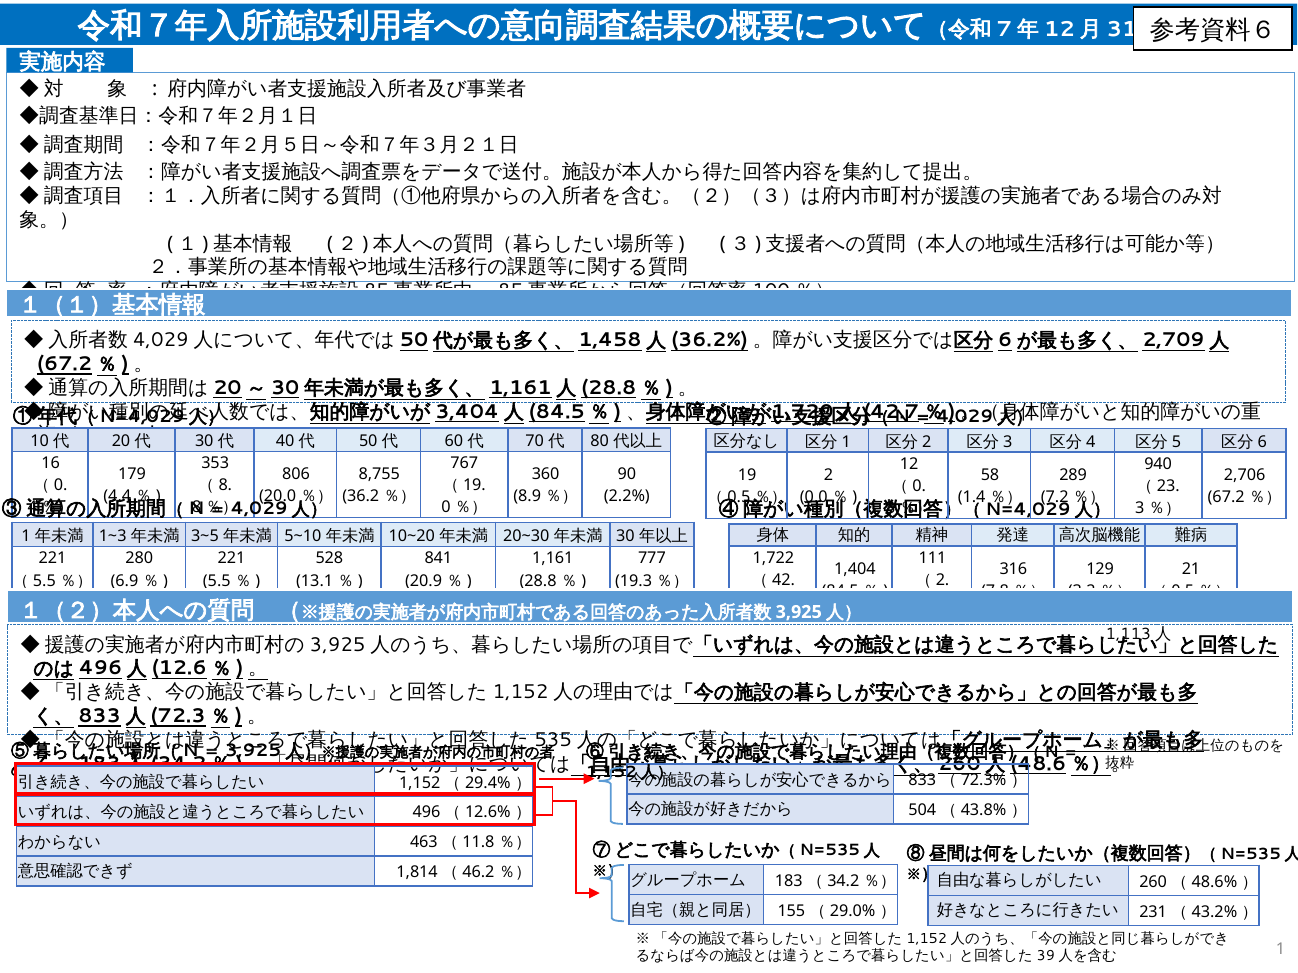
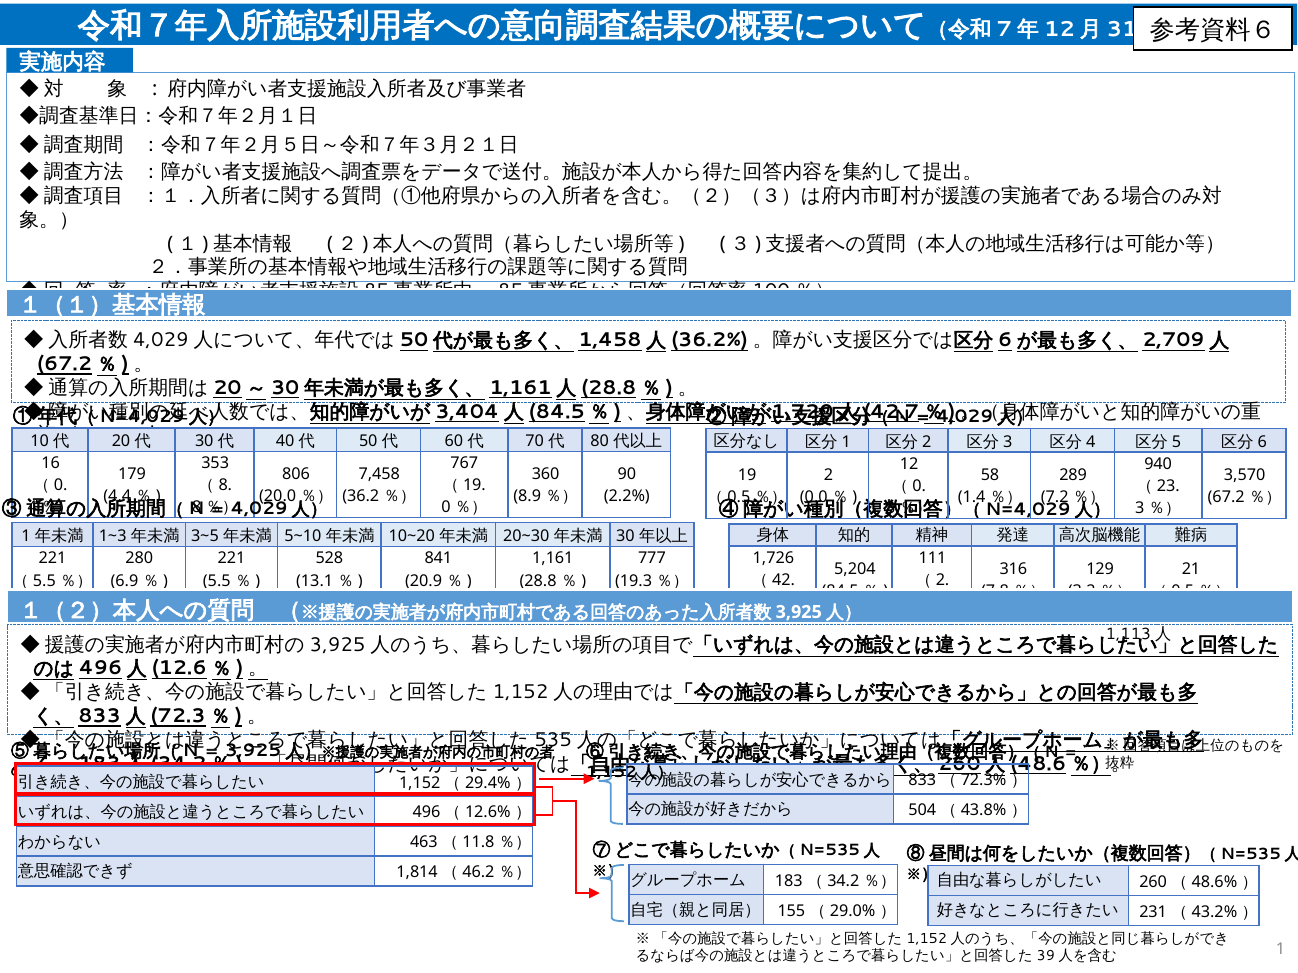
8,755: 8,755 -> 7,458 (379, 475)
2,706: 2,706 -> 3,570 (1245, 475)
1,722: 1,722 -> 1,726 (773, 558)
1,404: 1,404 -> 5,204 (855, 569)
